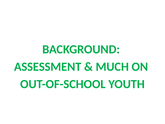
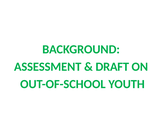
MUCH: MUCH -> DRAFT (112, 67)
